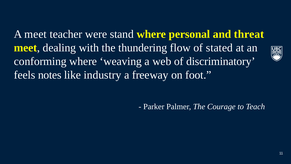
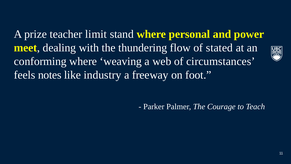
A meet: meet -> prize (36, 34)
were: were -> limit (96, 34)
threat: threat -> power (249, 34)
discriminatory: discriminatory -> circumstances (221, 61)
